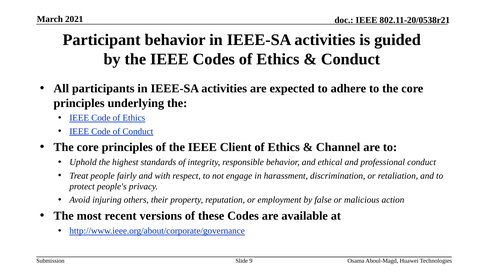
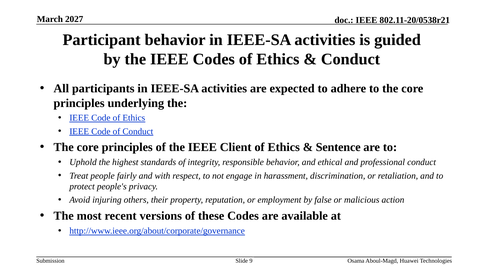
2021: 2021 -> 2027 (74, 19)
Channel: Channel -> Sentence (338, 147)
